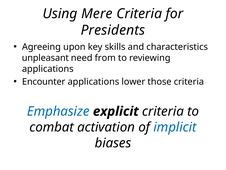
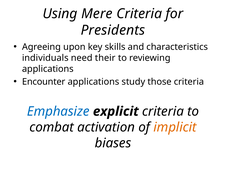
unpleasant: unpleasant -> individuals (45, 58)
from: from -> their (105, 58)
lower: lower -> study (133, 82)
implicit colour: blue -> orange (175, 127)
